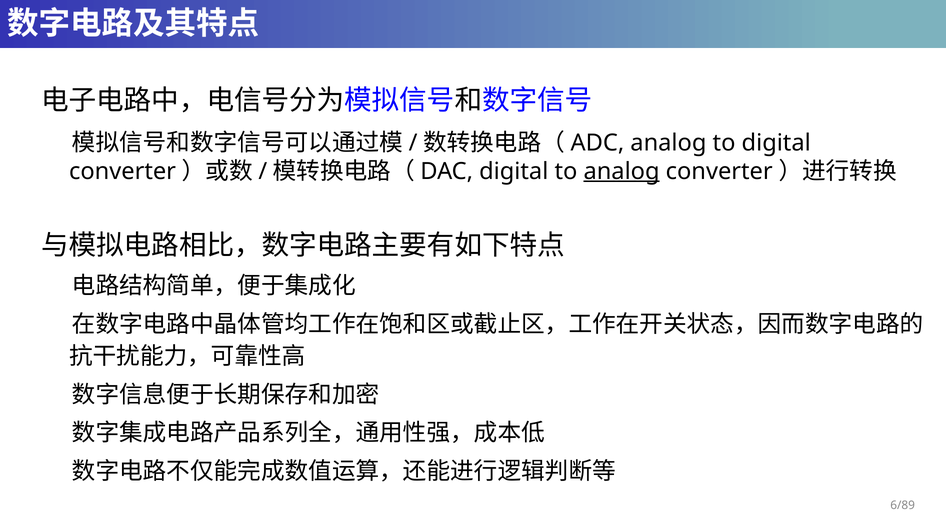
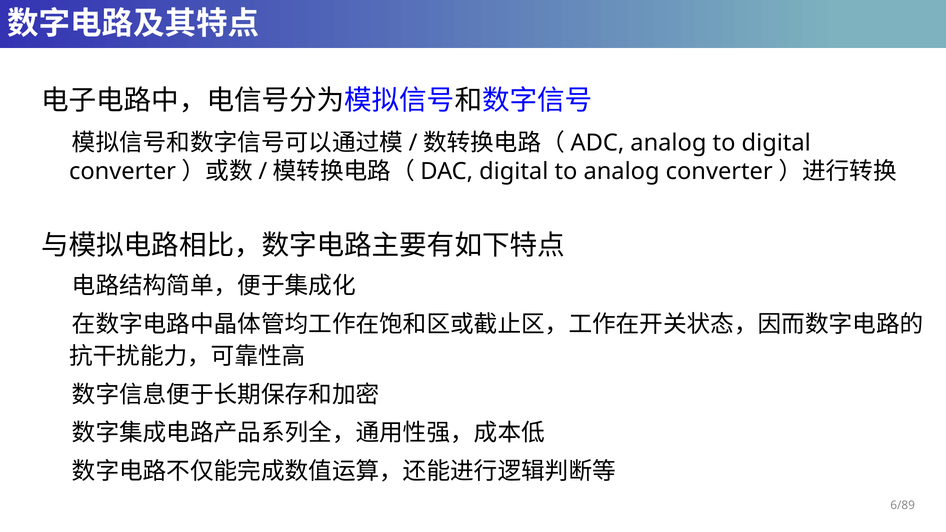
analog underline: present -> none (622, 171)
